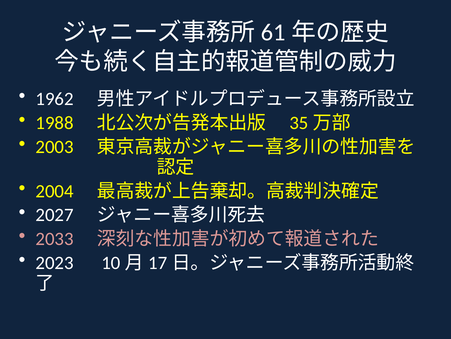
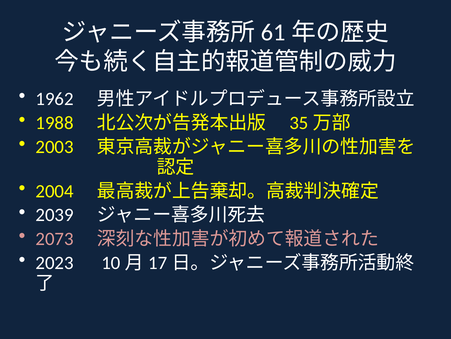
2027: 2027 -> 2039 (55, 215)
2033: 2033 -> 2073 (55, 239)
